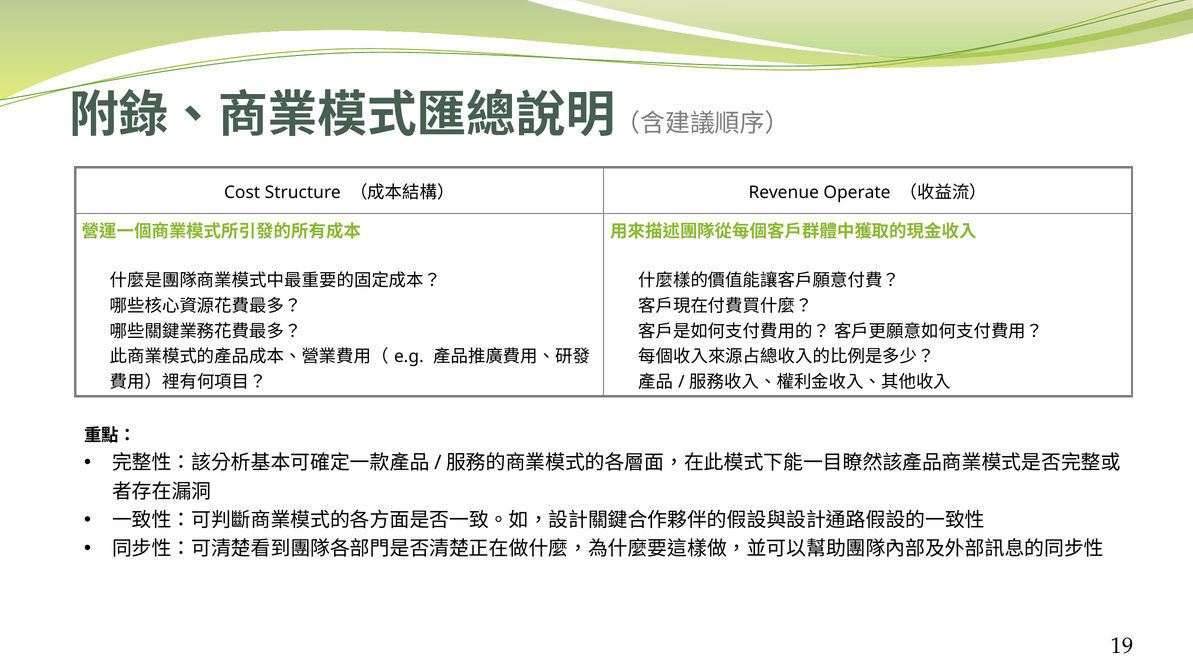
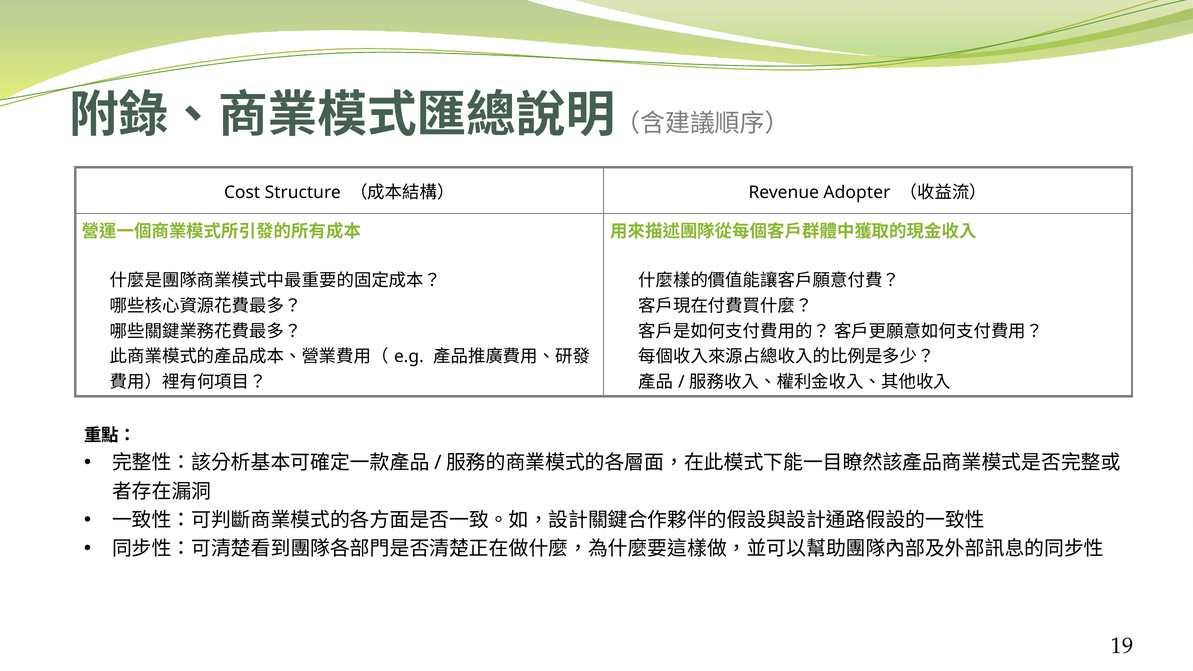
Operate: Operate -> Adopter (857, 192)
